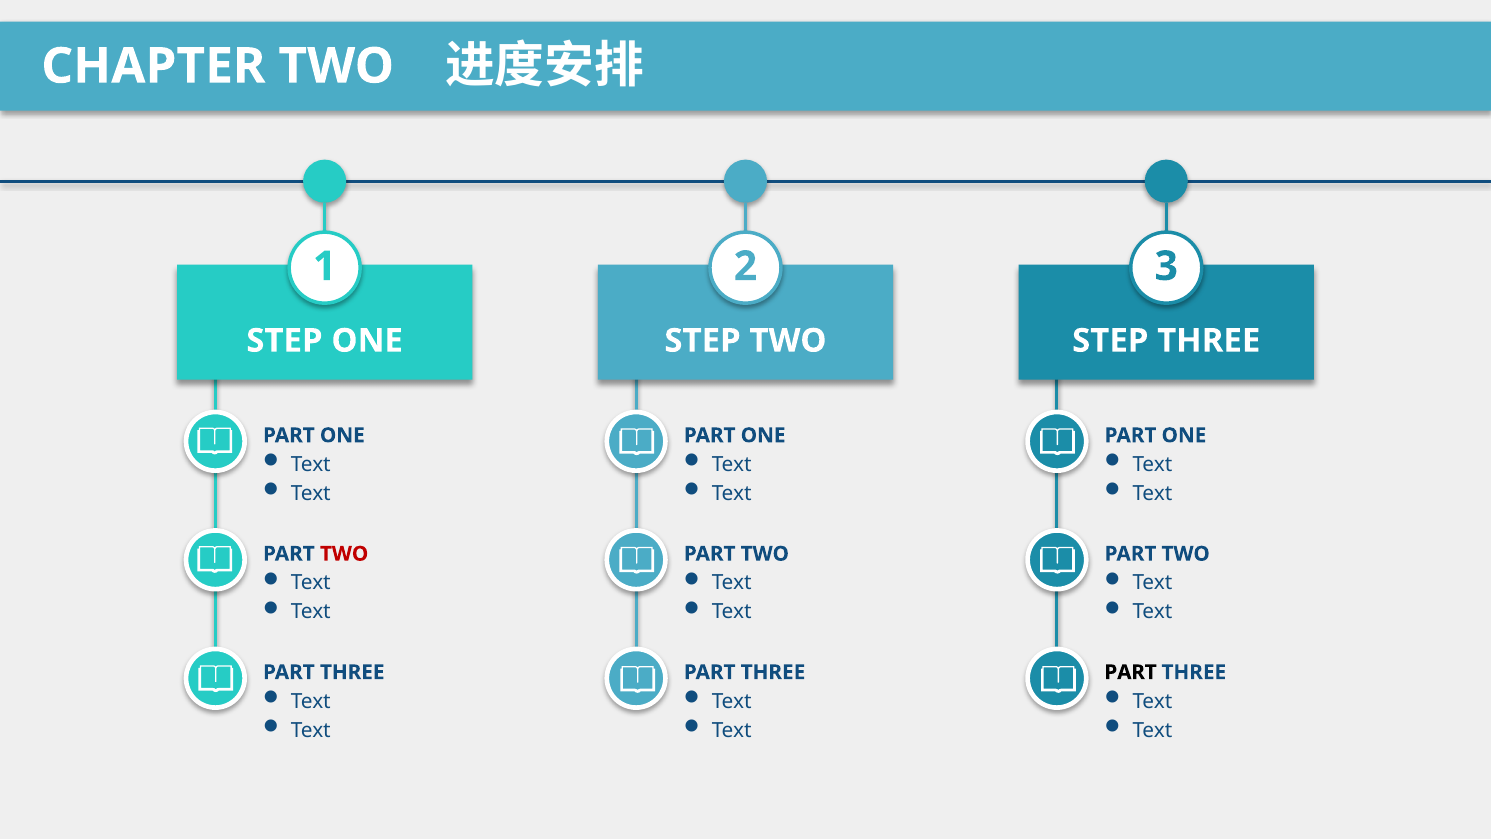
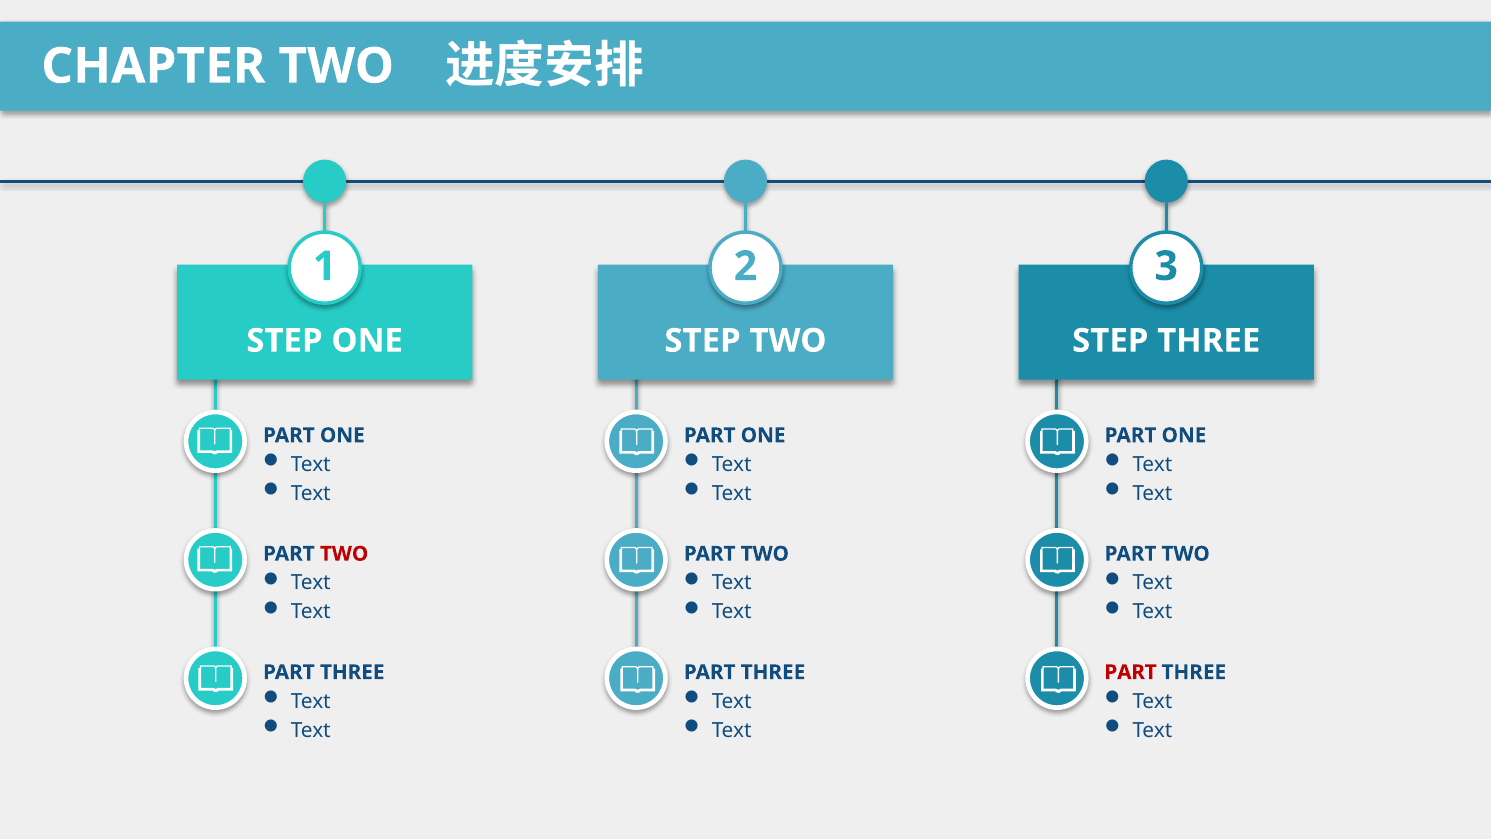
PART colour: black -> red (1131, 672)
